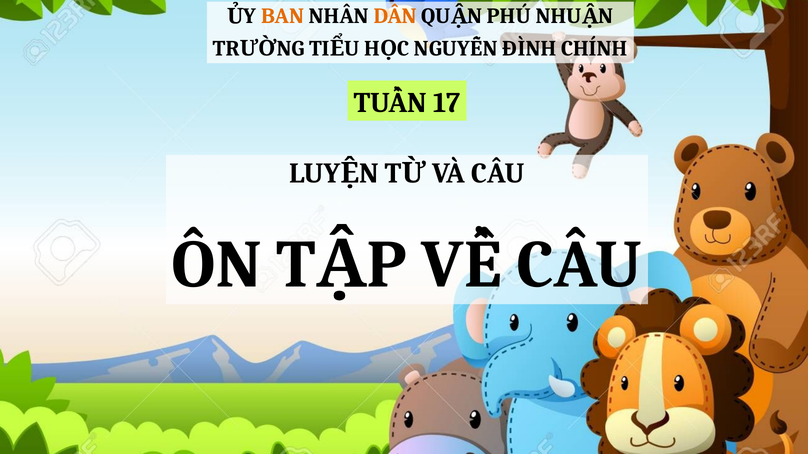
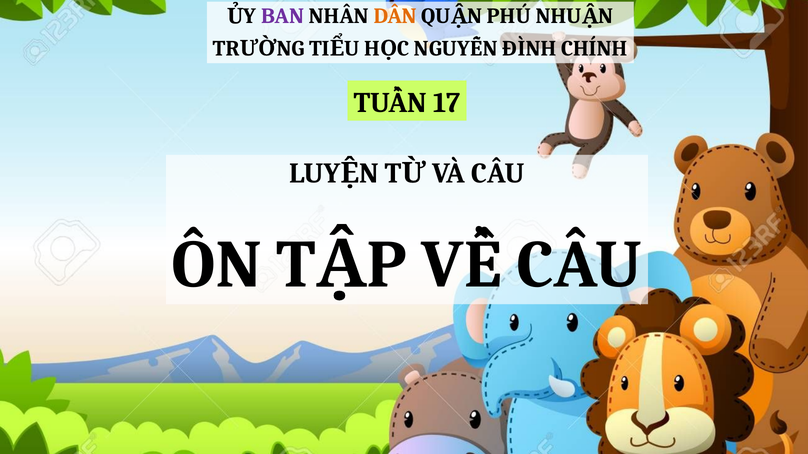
BAN colour: orange -> purple (283, 16)
